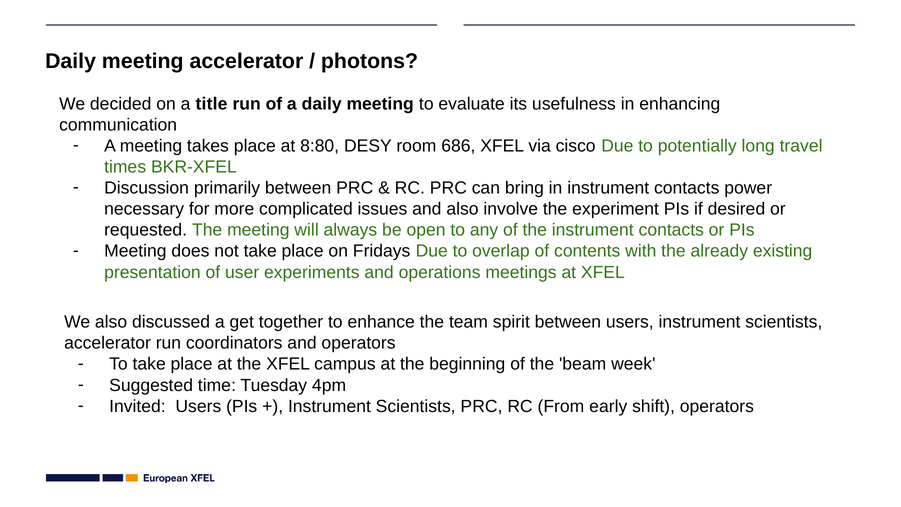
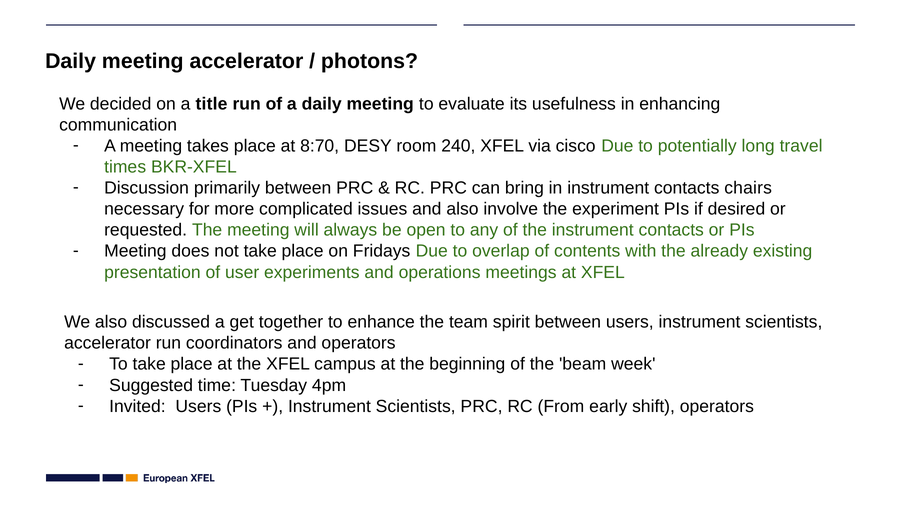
8:80: 8:80 -> 8:70 (320, 146)
686: 686 -> 240 (458, 146)
power: power -> chairs (748, 188)
